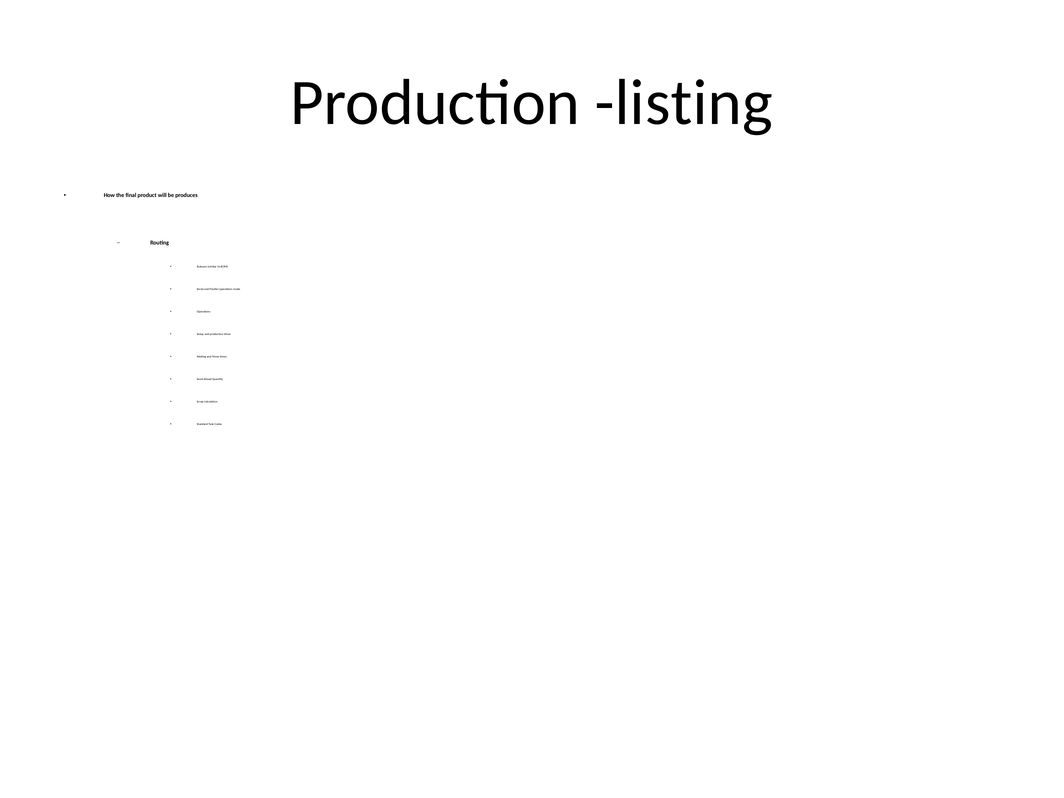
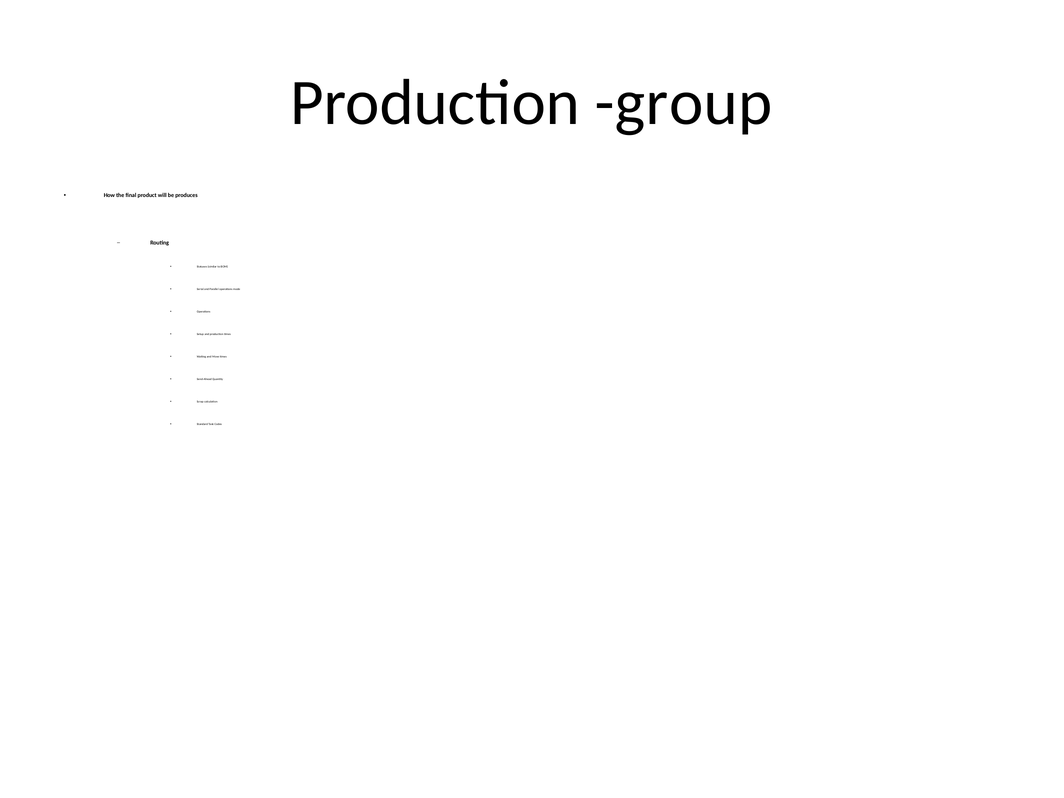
listing: listing -> group (684, 103)
